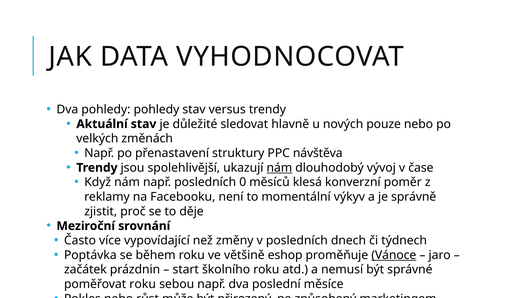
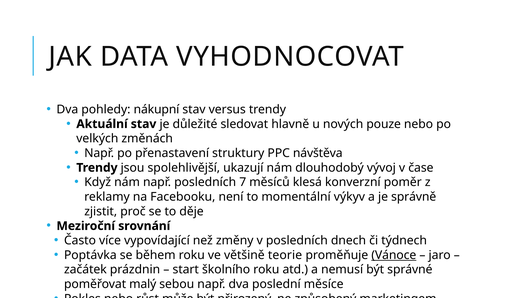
pohledy pohledy: pohledy -> nákupní (156, 109)
nám underline: present -> none (279, 168)
0: 0 -> 7 (243, 182)
eshop: eshop -> teorie (285, 255)
poměřovat roku: roku -> malý (143, 284)
